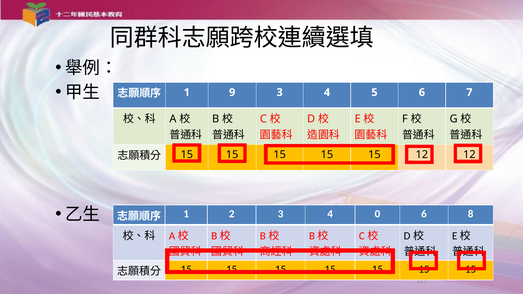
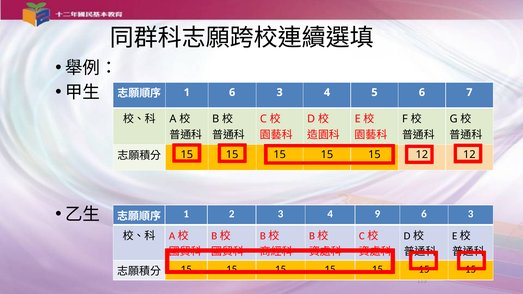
1 9: 9 -> 6 (232, 92)
0: 0 -> 9 (377, 214)
8: 8 -> 3 (471, 214)
